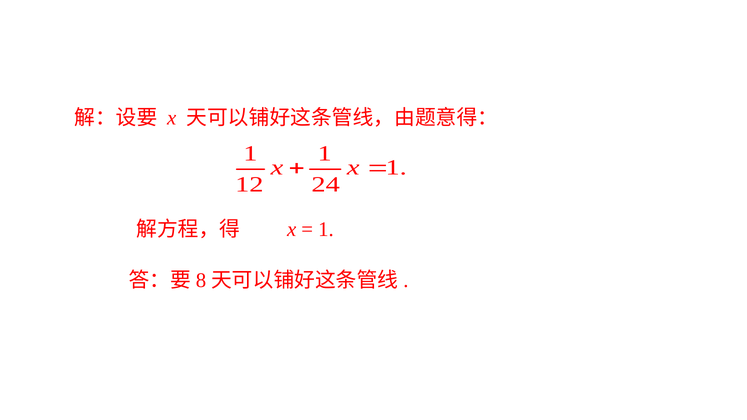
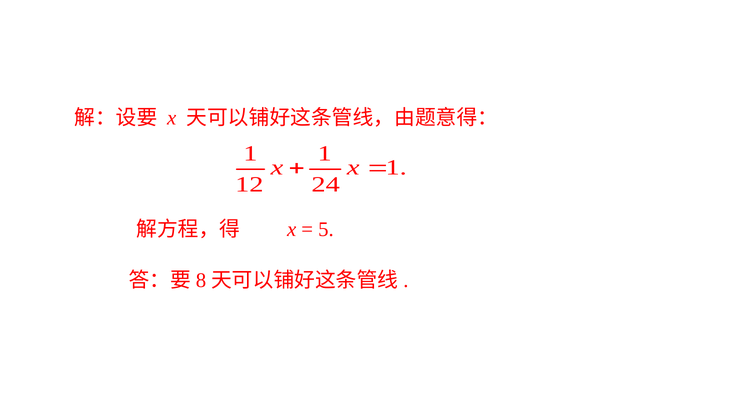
1: 1 -> 5 (326, 229)
